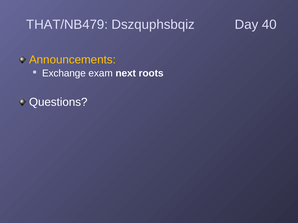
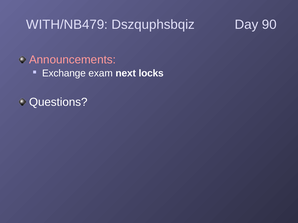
THAT/NB479: THAT/NB479 -> WITH/NB479 (67, 25)
40: 40 -> 90 (269, 25)
Announcements colour: yellow -> pink (72, 60)
roots: roots -> locks (151, 73)
